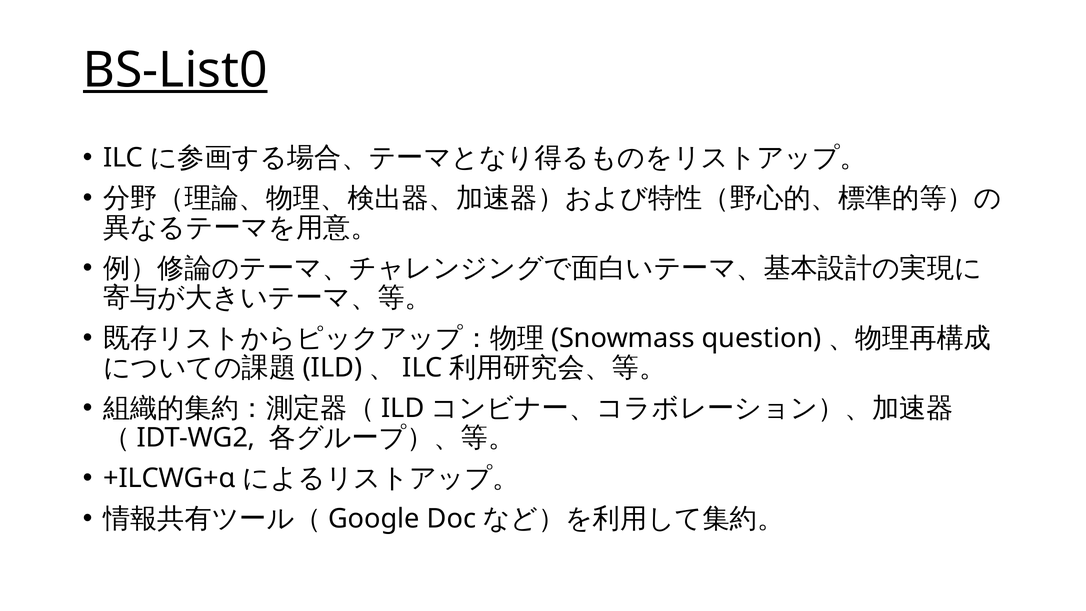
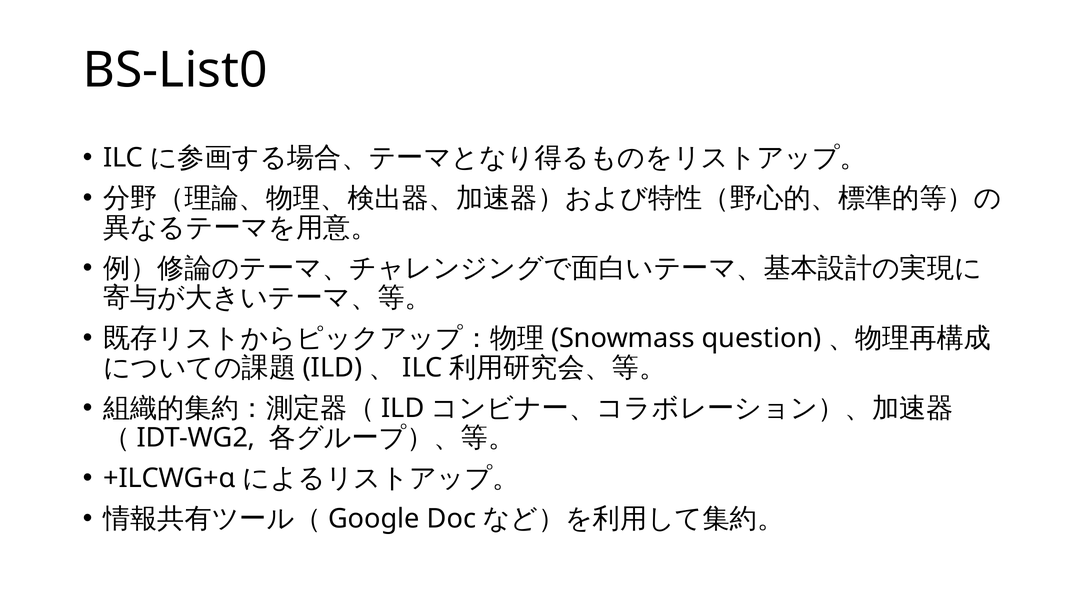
BS-List0 underline: present -> none (175, 70)
